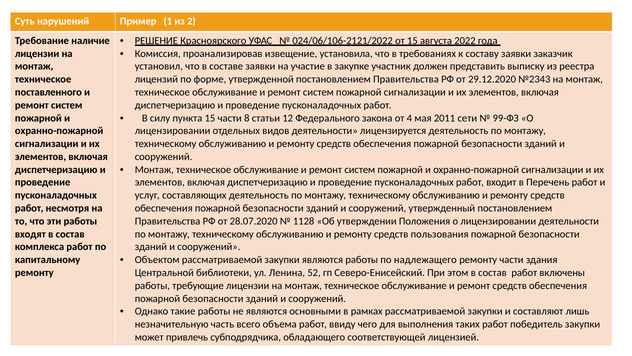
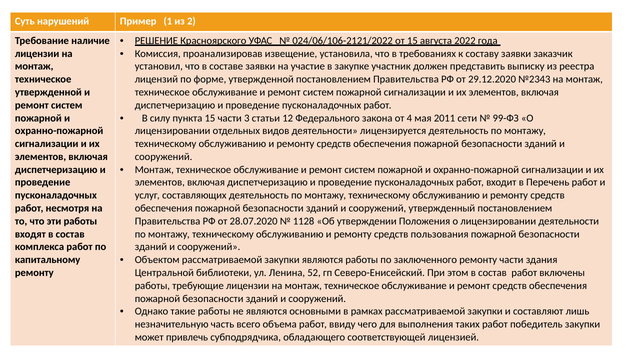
поставленного: поставленного -> утвержденной (48, 92)
8: 8 -> 3 (247, 118)
надлежащего: надлежащего -> заключенного (425, 260)
